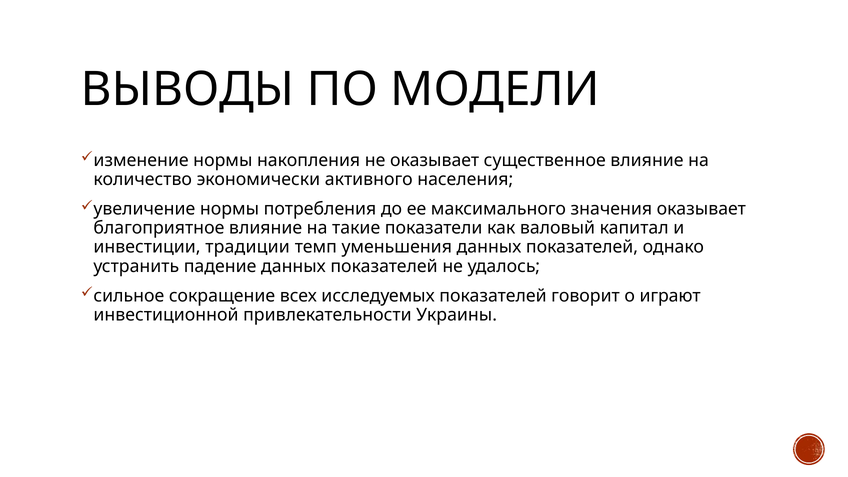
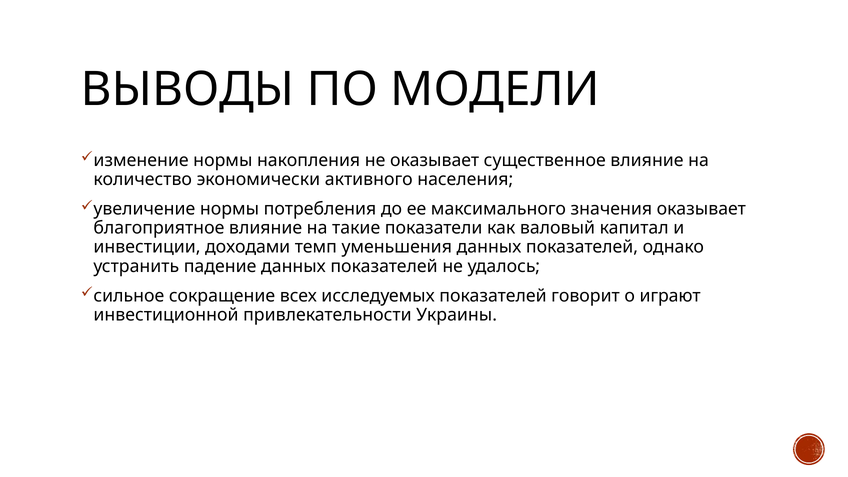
традиции: традиции -> доходами (248, 247)
